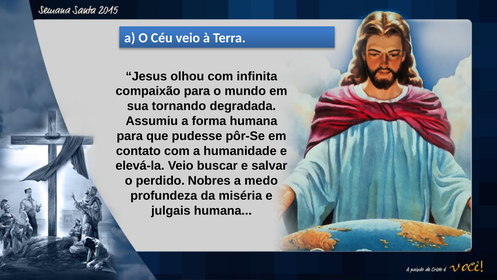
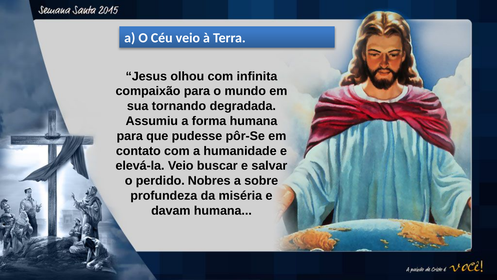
medo: medo -> sobre (261, 181)
julgais: julgais -> davam (171, 210)
